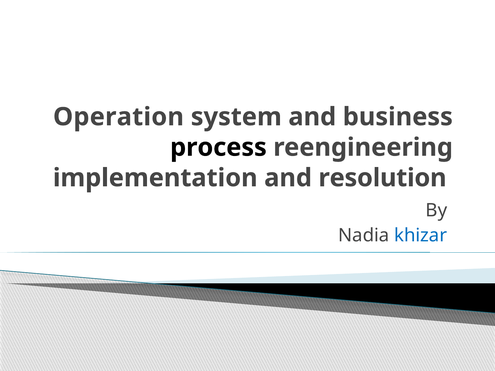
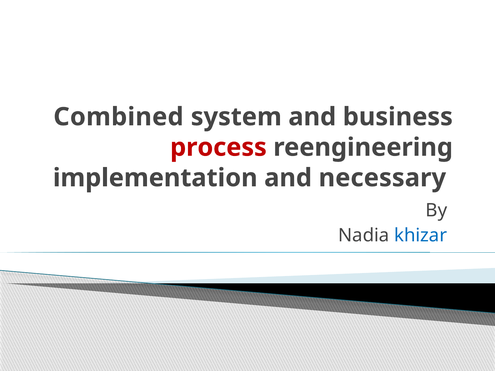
Operation: Operation -> Combined (118, 117)
process colour: black -> red (218, 147)
resolution: resolution -> necessary (382, 178)
